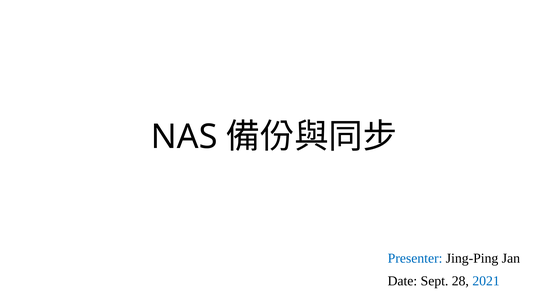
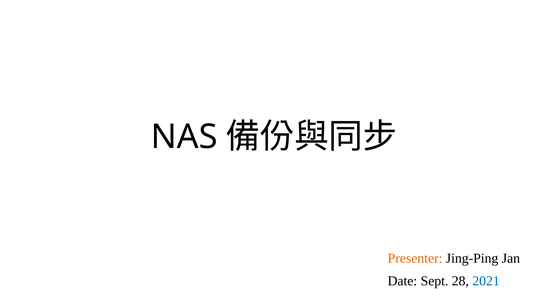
Presenter colour: blue -> orange (415, 259)
